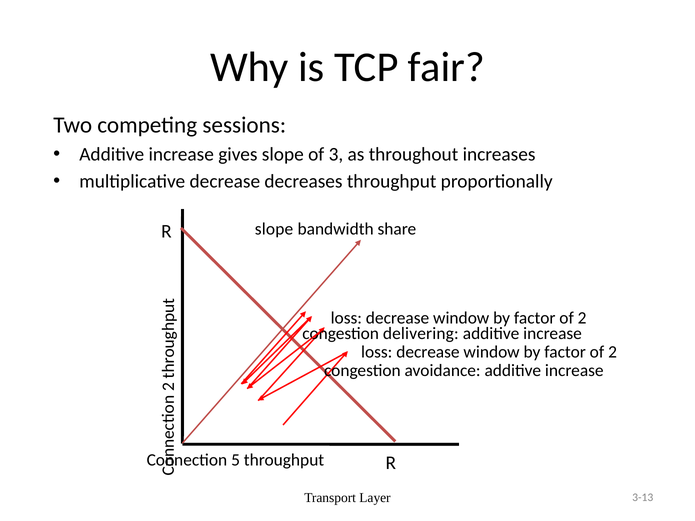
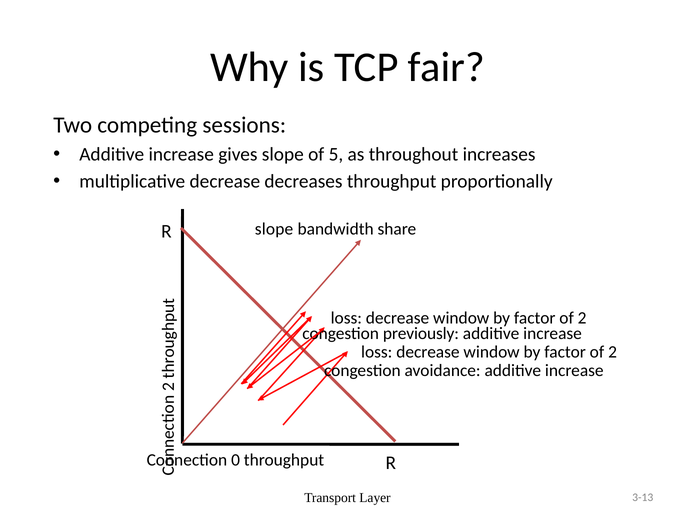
3: 3 -> 5 (336, 154)
delivering: delivering -> previously (421, 334)
5: 5 -> 0 (236, 460)
